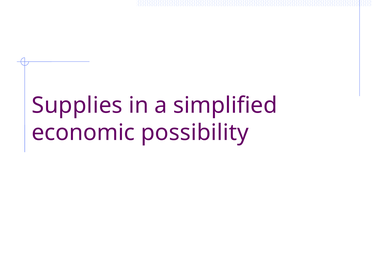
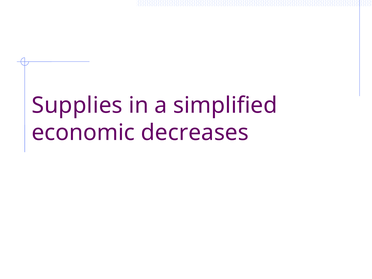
possibility: possibility -> decreases (195, 133)
